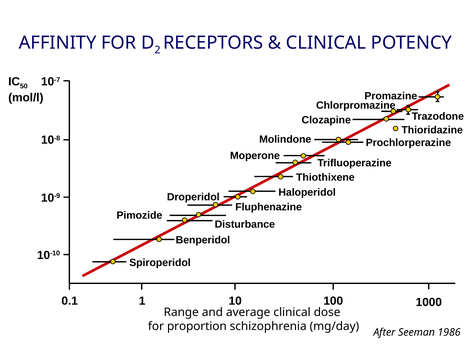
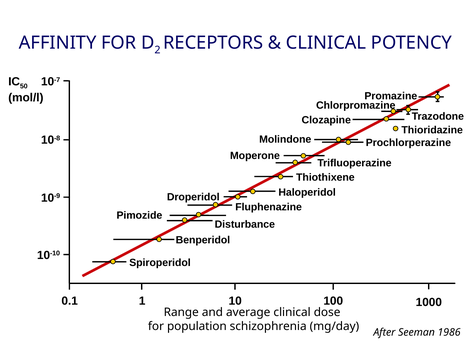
proportion: proportion -> population (197, 327)
